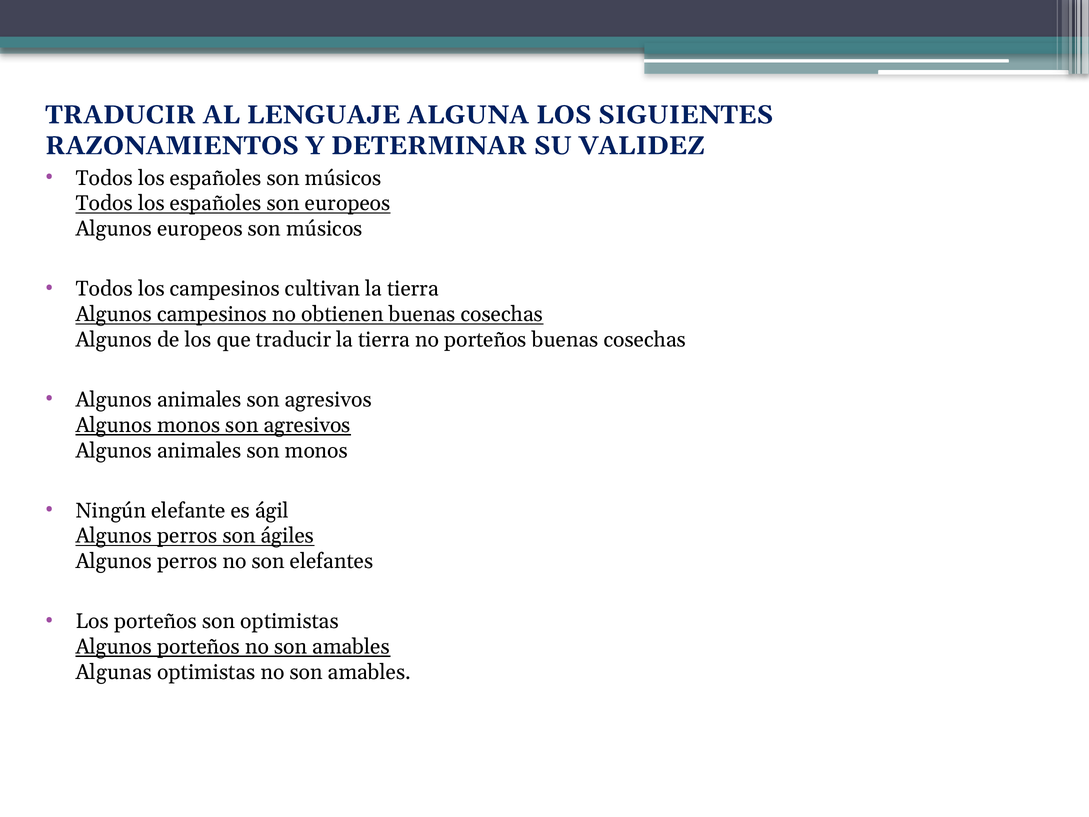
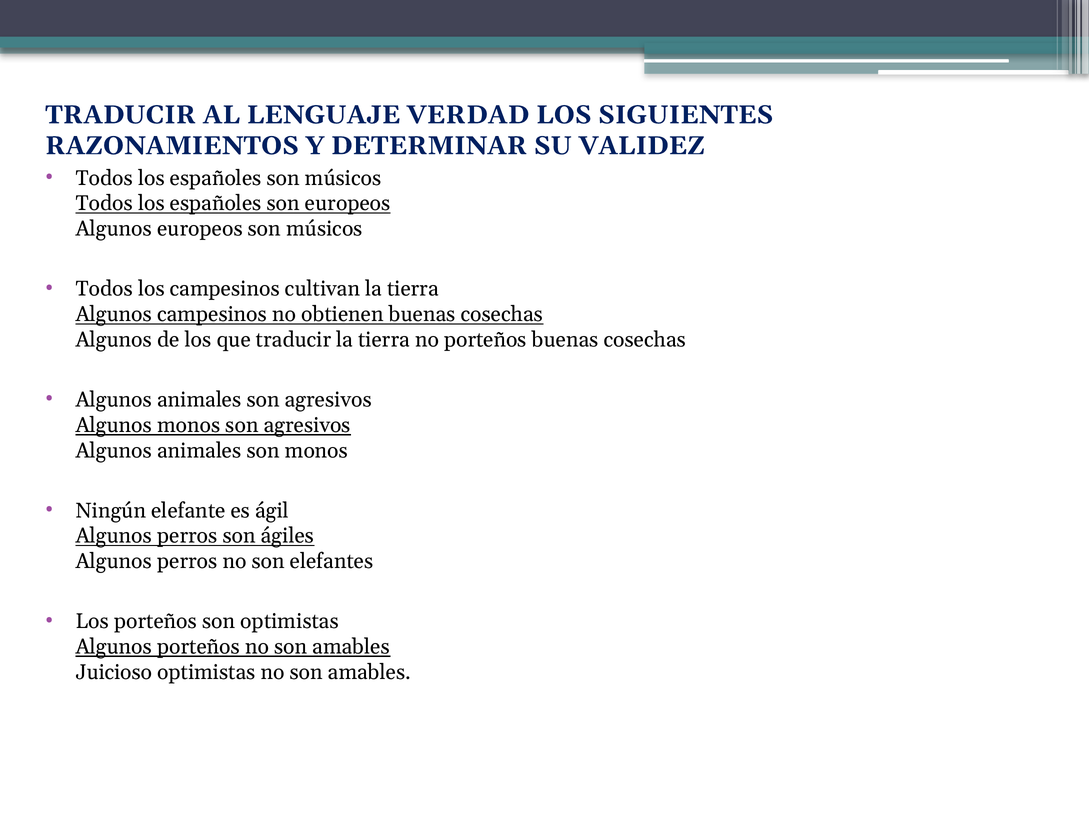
ALGUNA: ALGUNA -> VERDAD (468, 115)
Algunas: Algunas -> Juicioso (114, 672)
